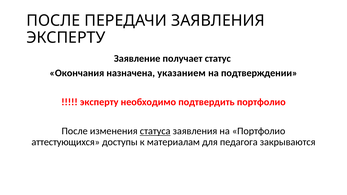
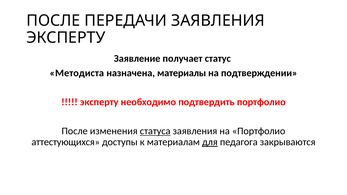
Окончания: Окончания -> Методиста (77, 73)
указанием: указанием -> материалы (182, 73)
для underline: none -> present (210, 142)
